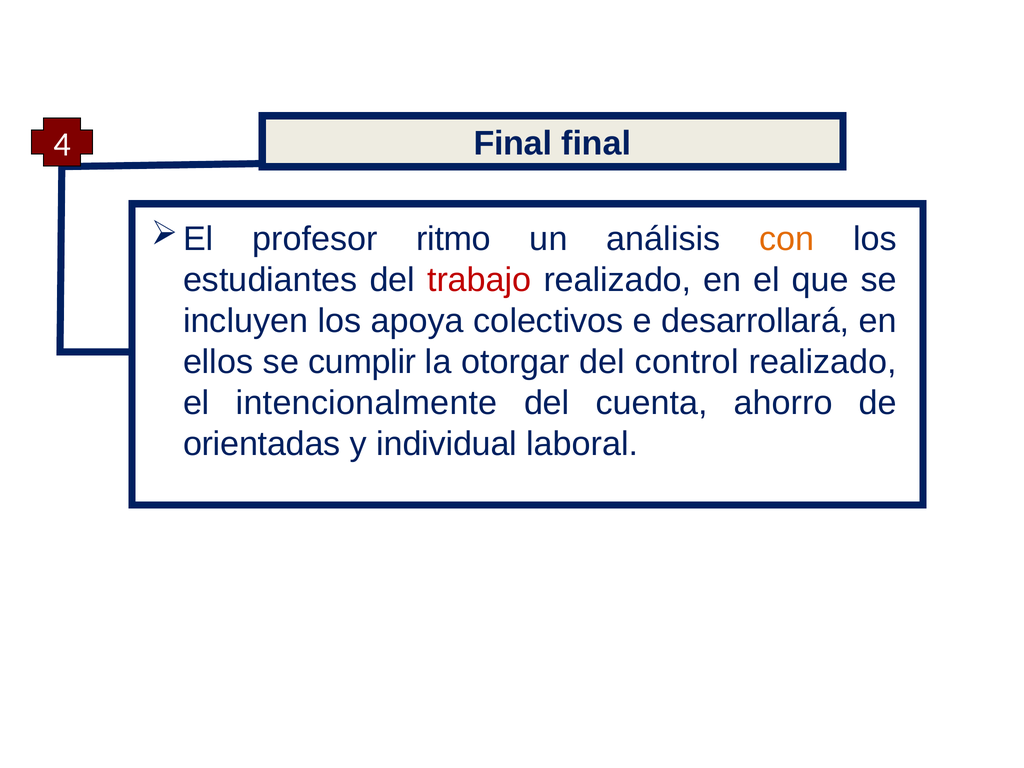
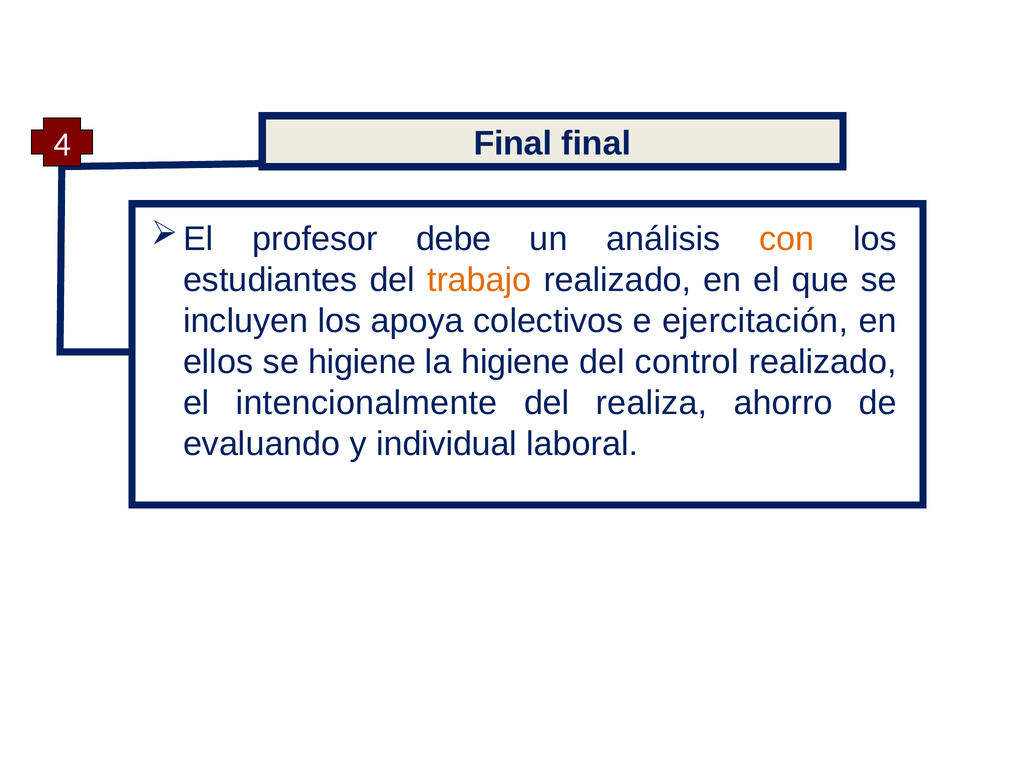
ritmo: ritmo -> debe (454, 239)
trabajo colour: red -> orange (479, 280)
desarrollará: desarrollará -> ejercitación (755, 321)
se cumplir: cumplir -> higiene (362, 362)
la otorgar: otorgar -> higiene (516, 362)
cuenta: cuenta -> realiza (652, 403)
orientadas: orientadas -> evaluando (262, 444)
